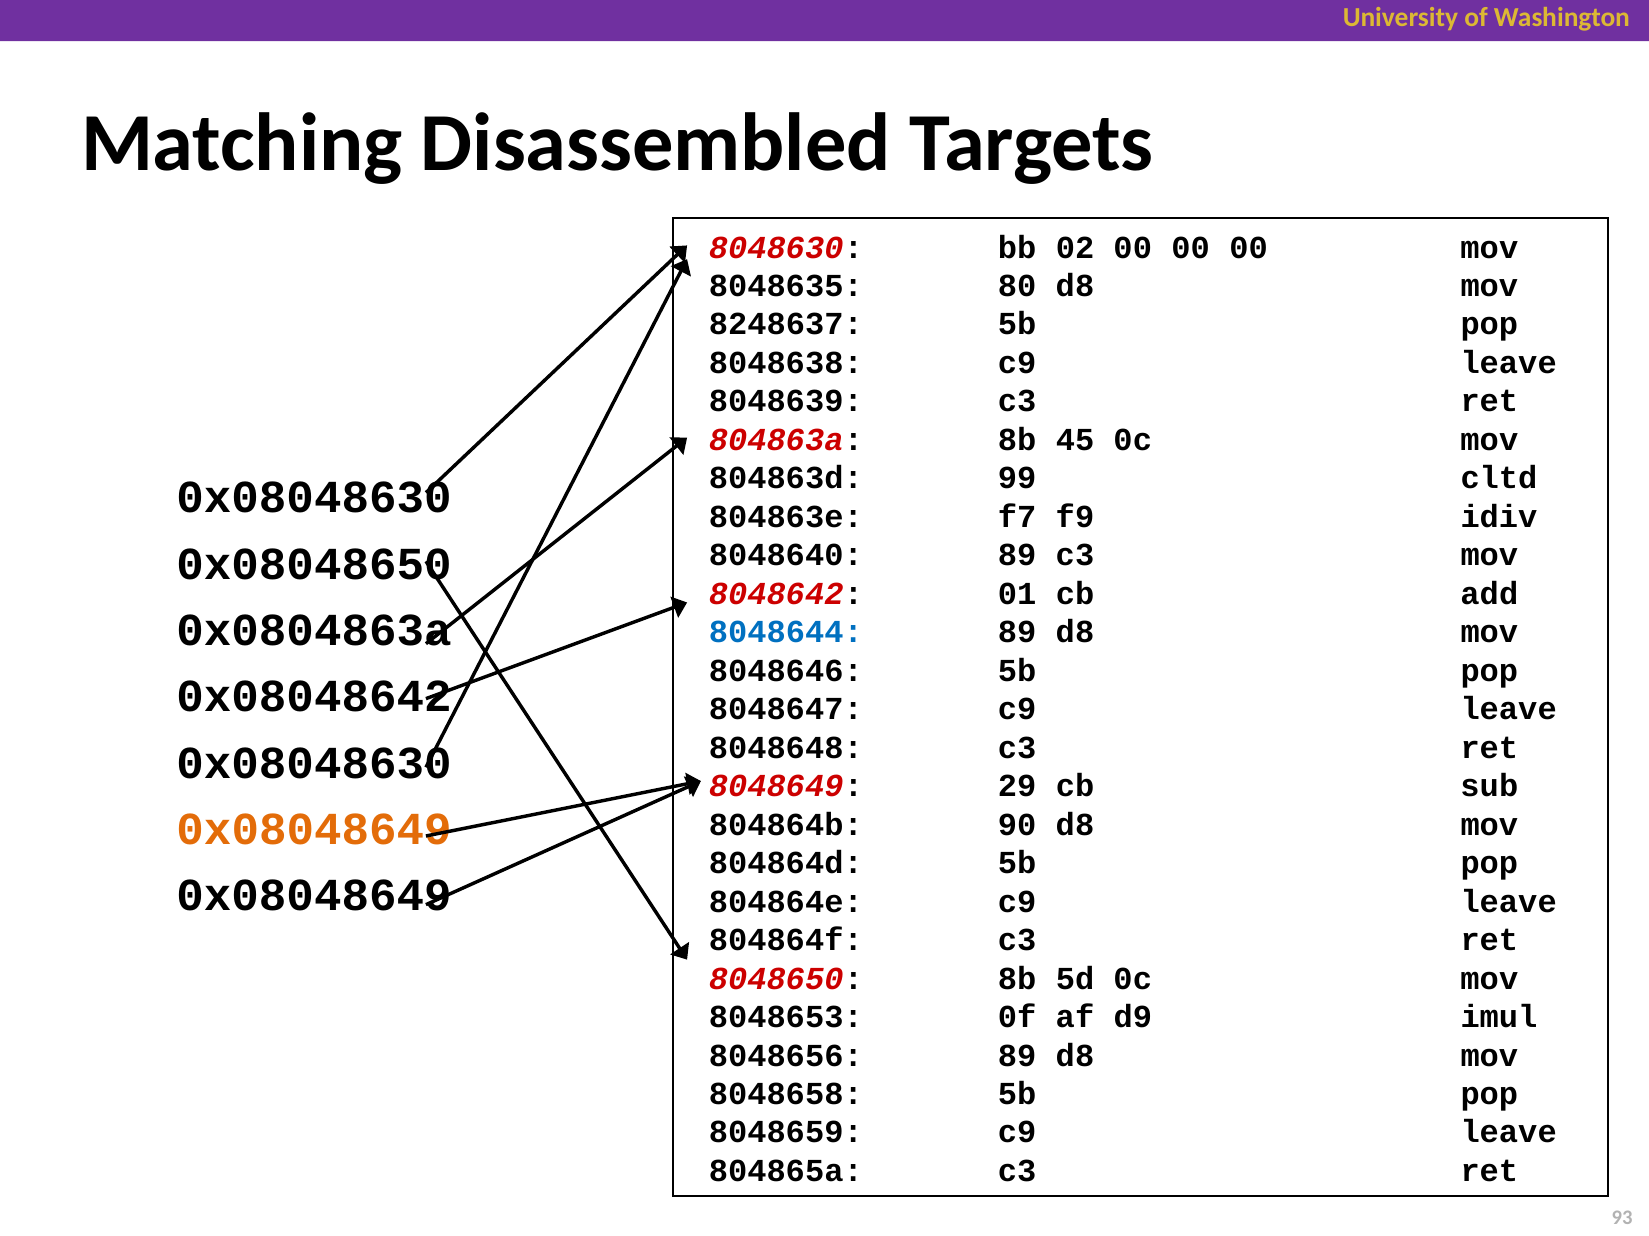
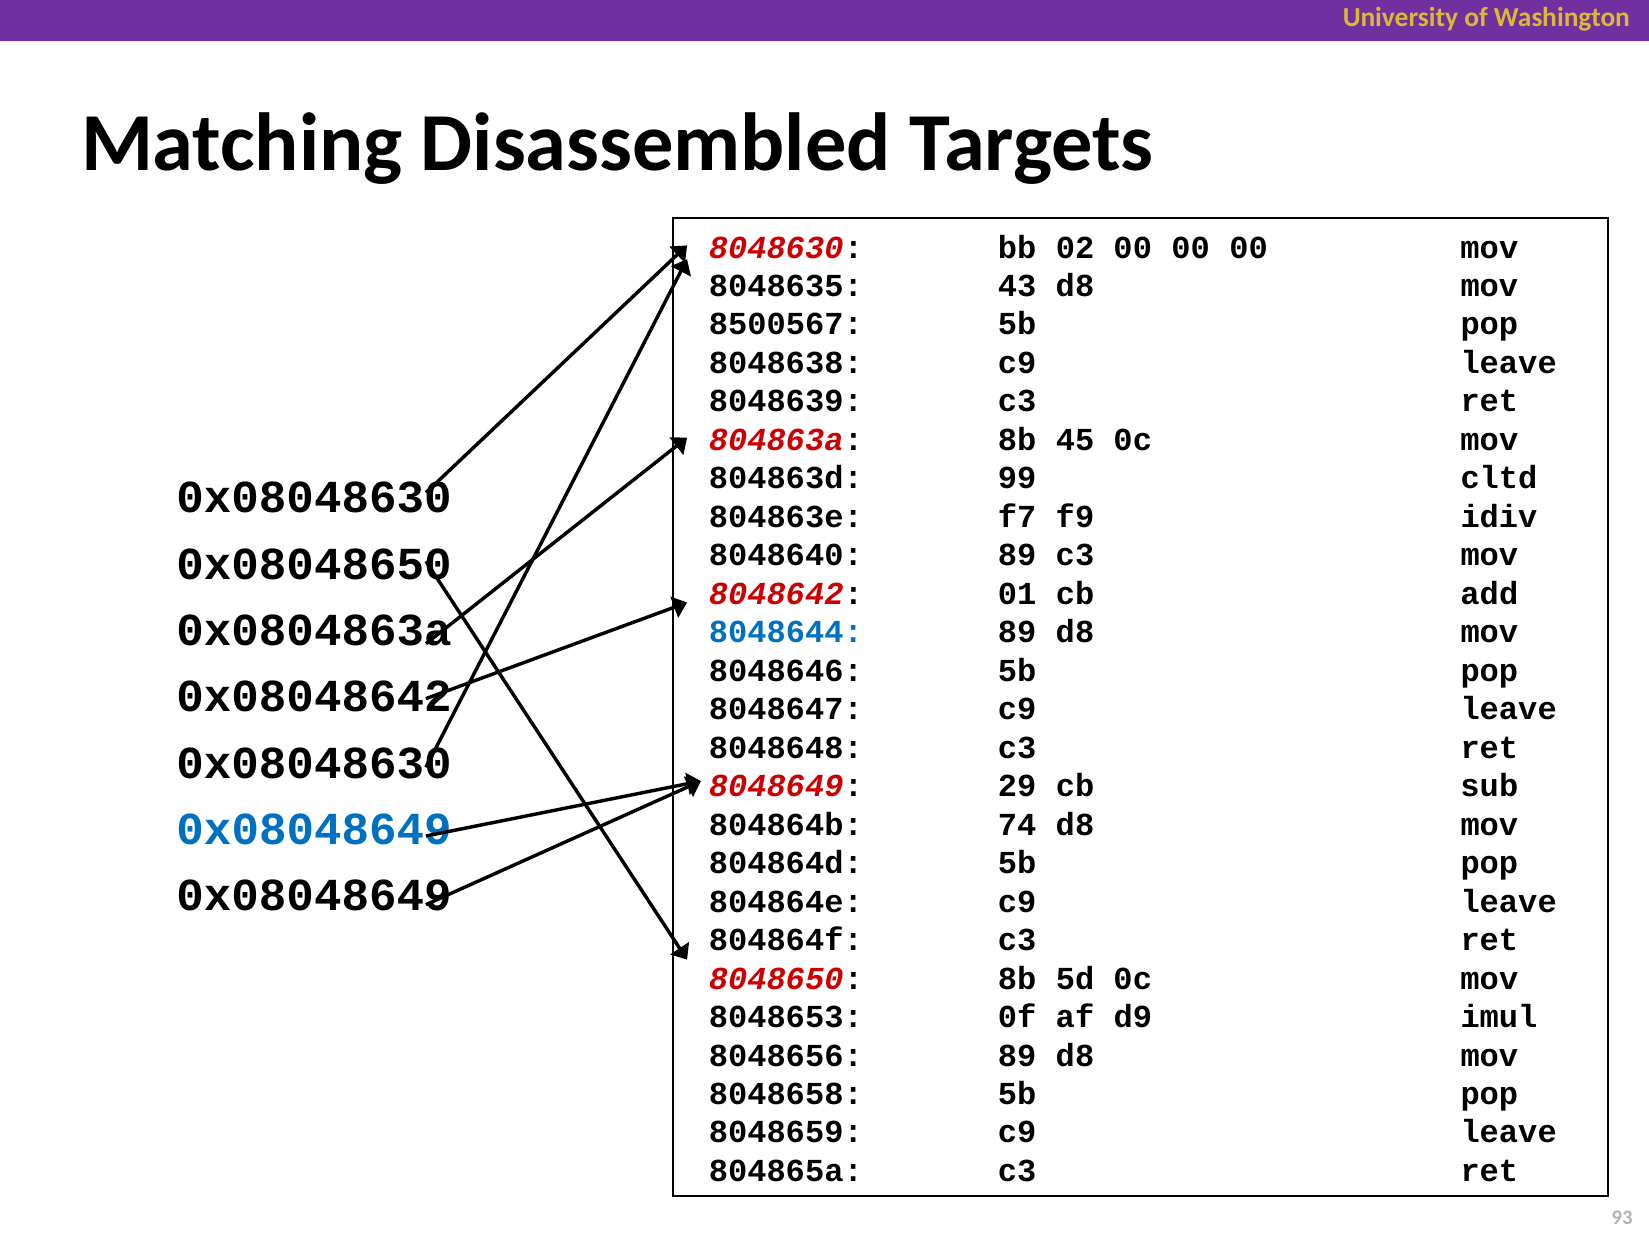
80: 80 -> 43 (1017, 286)
8248637: 8248637 -> 8500567 (786, 325)
0x08048649 colour: orange -> blue (314, 830)
90: 90 -> 74 (1017, 825)
